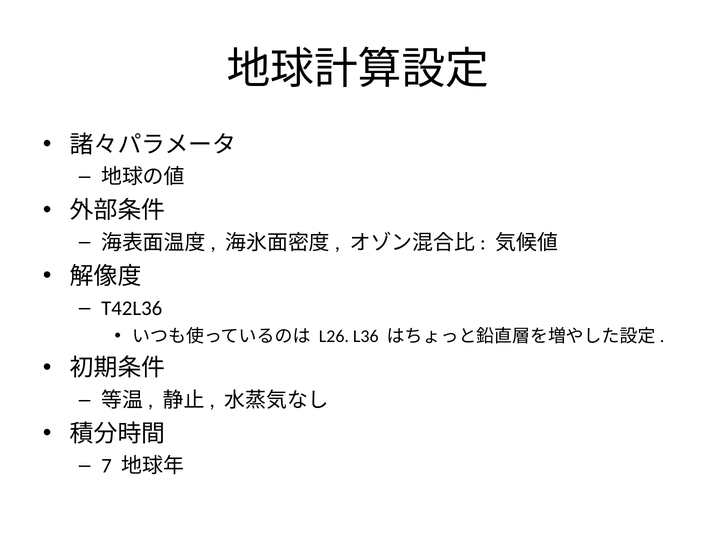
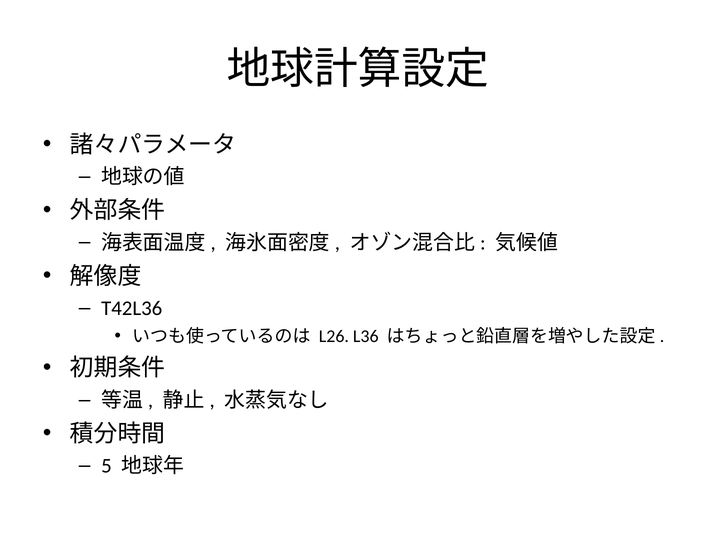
7: 7 -> 5 (106, 466)
